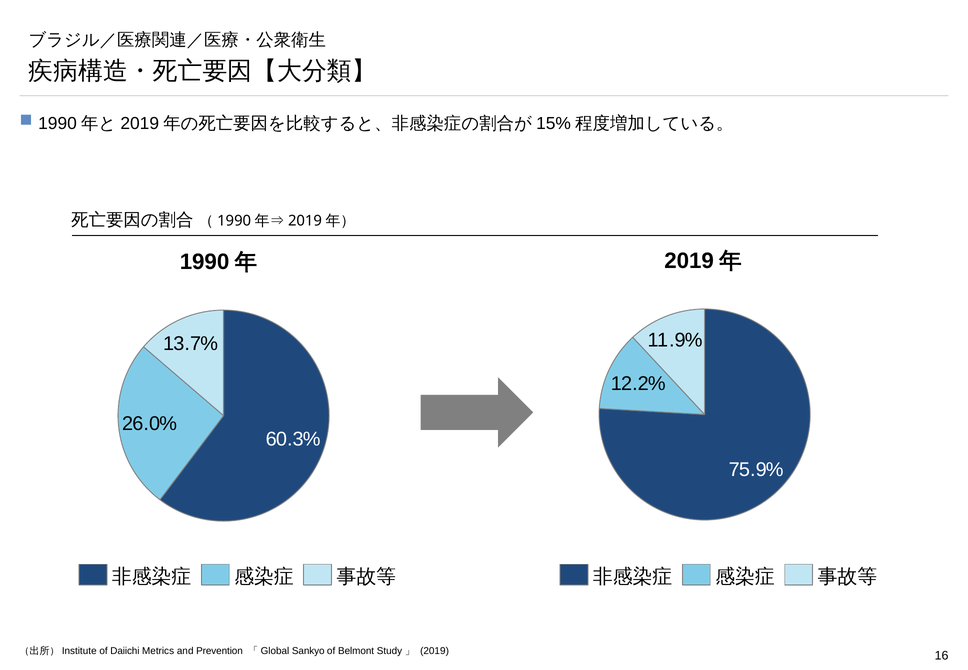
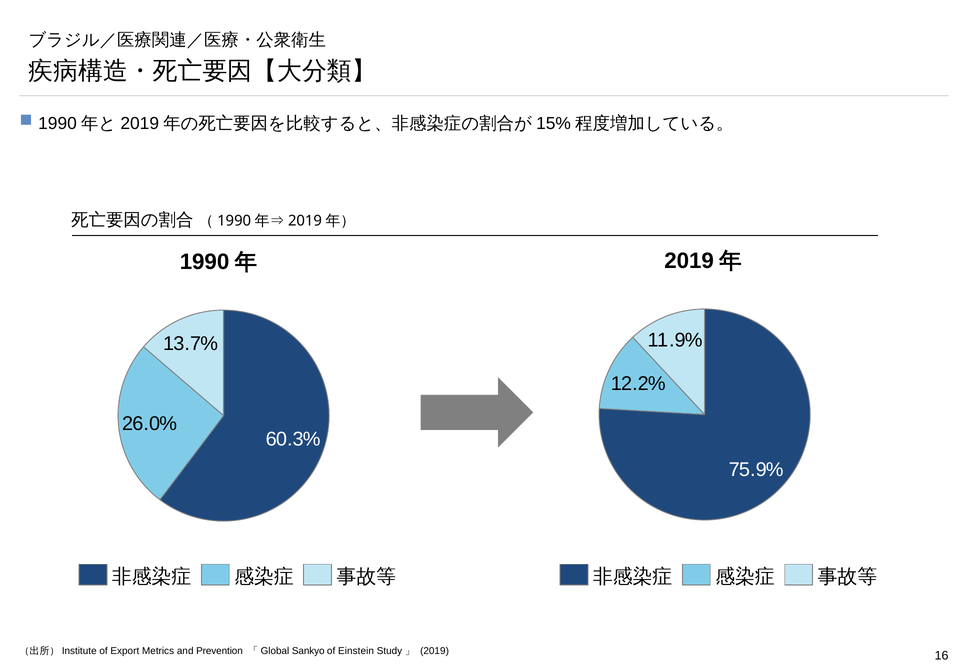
Daiichi: Daiichi -> Export (125, 651)
Belmont: Belmont -> Einstein (356, 651)
